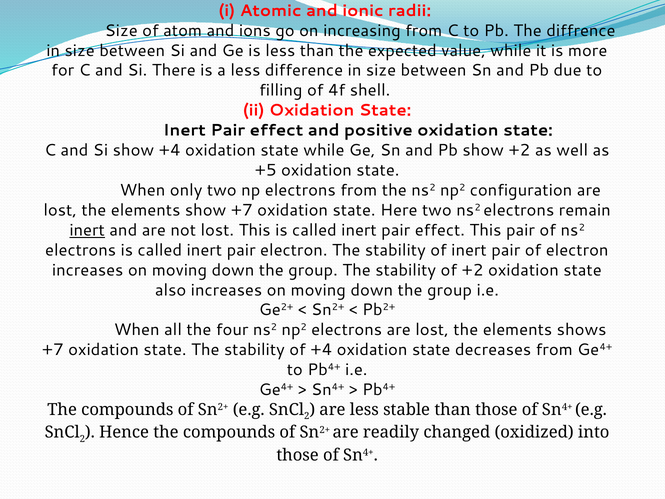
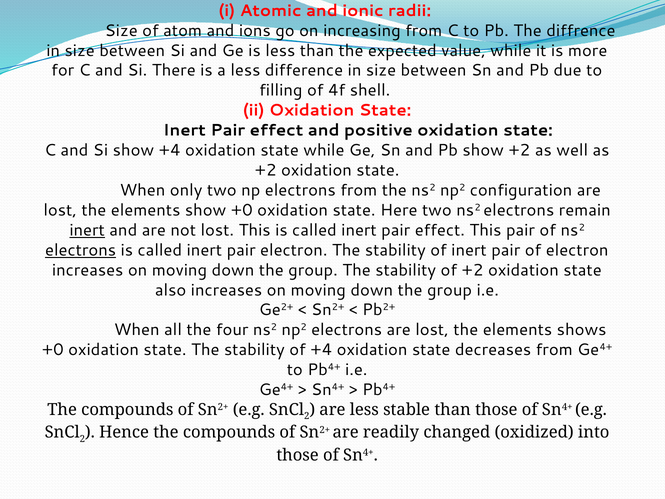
+5: +5 -> +2 (266, 170)
show +7: +7 -> +0 (242, 210)
electrons underline: none -> present (81, 250)
+7: +7 -> +0 (53, 350)
